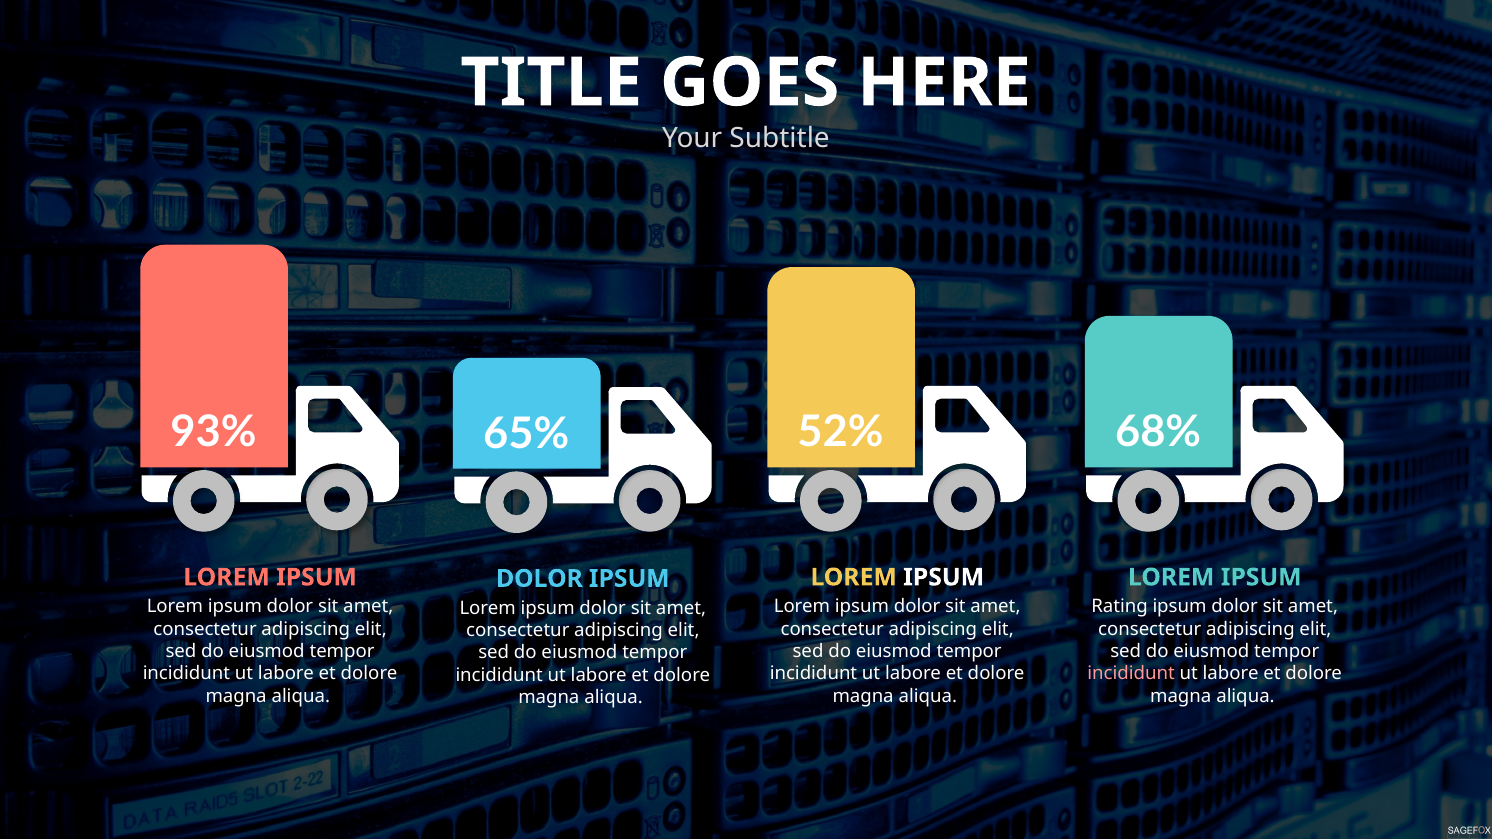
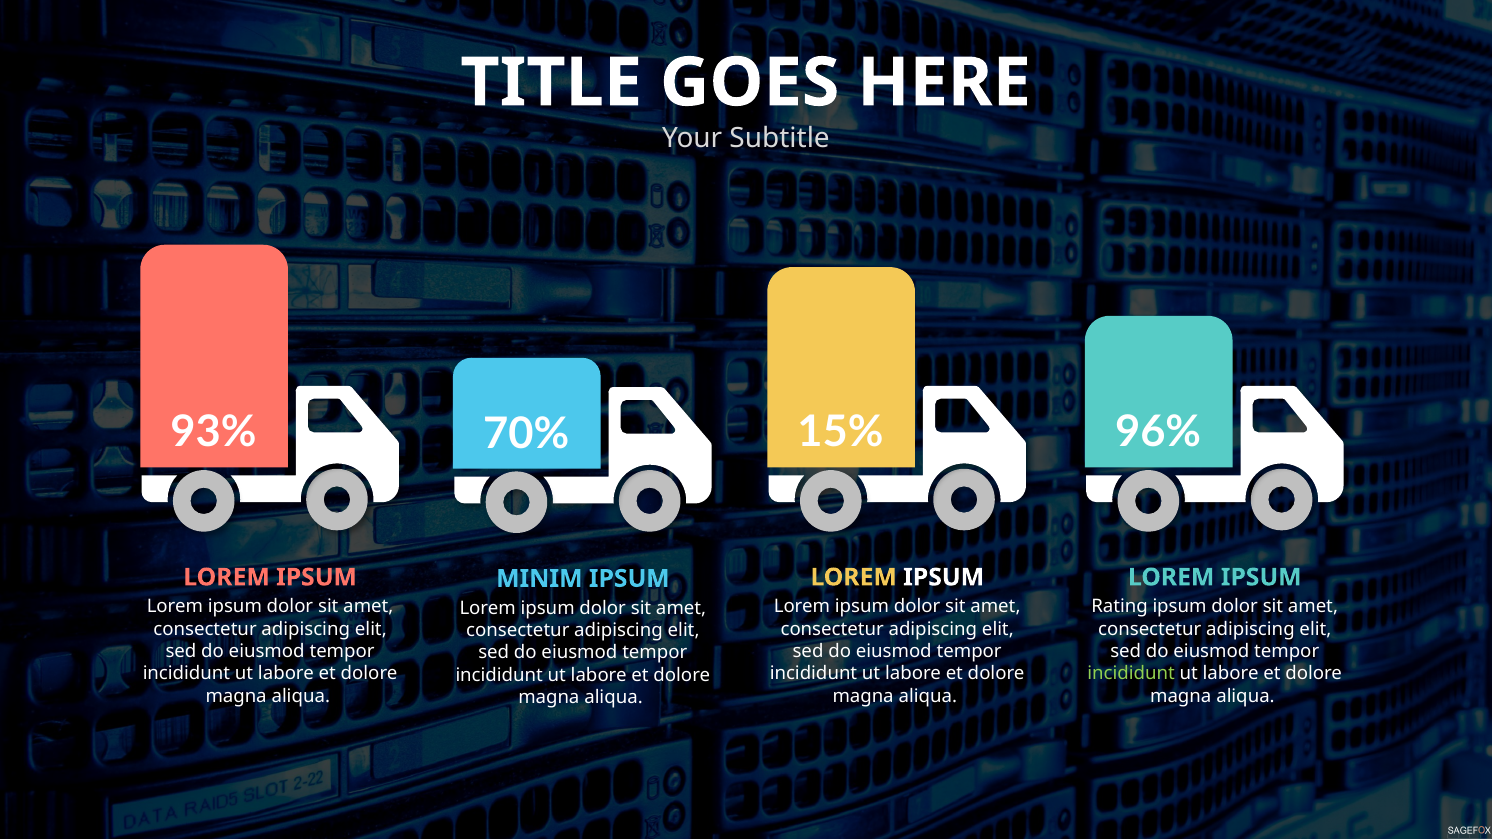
52%: 52% -> 15% (841, 433)
68%: 68% -> 96% (1158, 433)
65%: 65% -> 70% (526, 434)
DOLOR: DOLOR -> MINIM (539, 579)
incididunt colour: pink -> light green (1131, 674)
